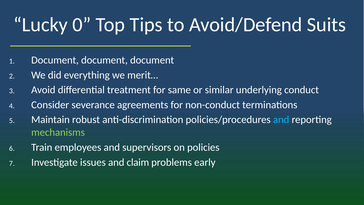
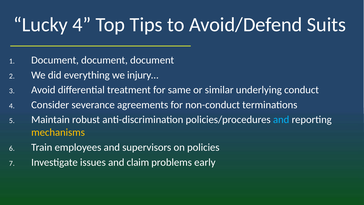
Lucky 0: 0 -> 4 (82, 25)
merit…: merit… -> injury… (143, 75)
mechanisms colour: light green -> yellow (58, 132)
